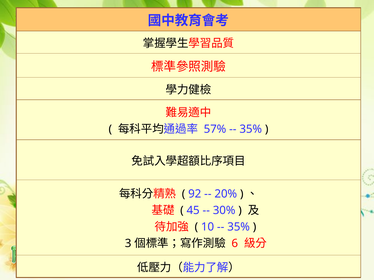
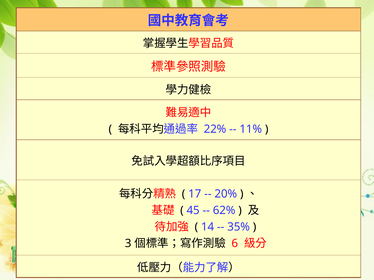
57%: 57% -> 22% (215, 129)
35%: 35% -> 11% (251, 129)
92: 92 -> 17 (195, 194)
30%: 30% -> 62% (224, 211)
10: 10 -> 14 (208, 227)
